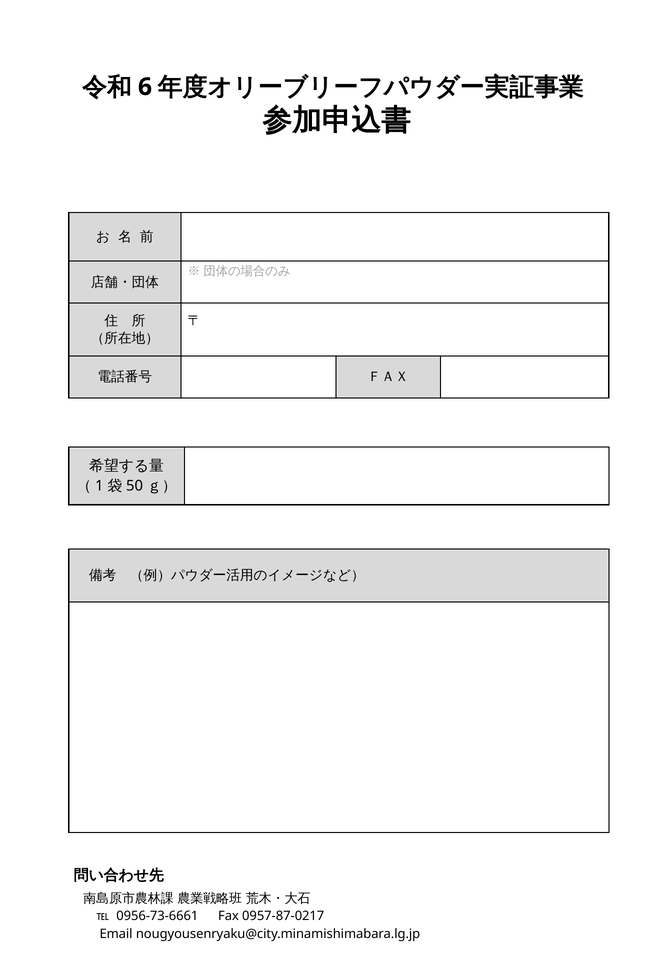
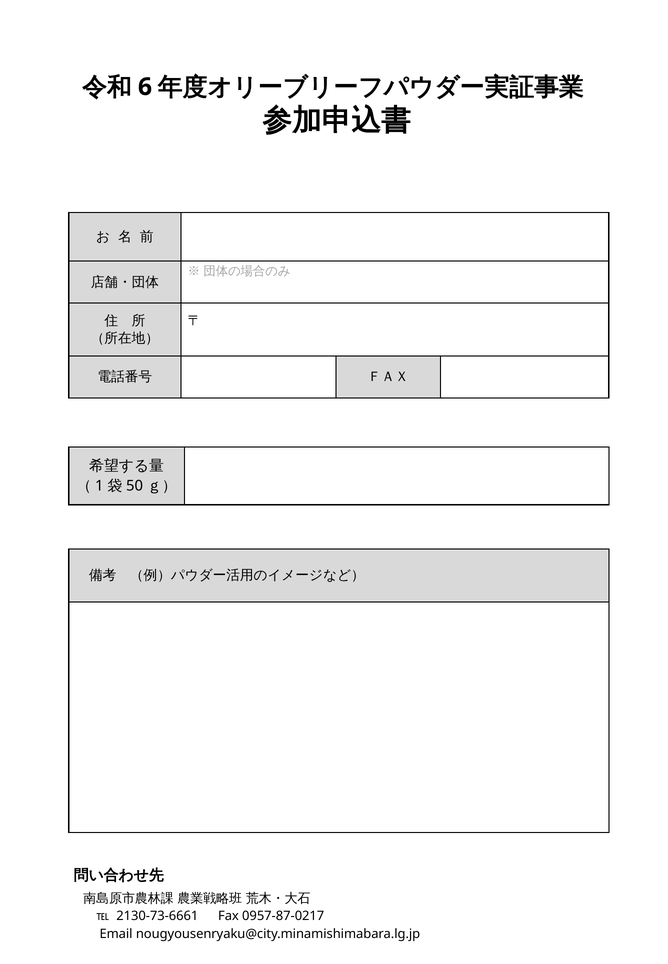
0956-73-6661: 0956-73-6661 -> 2130-73-6661 (157, 917)
